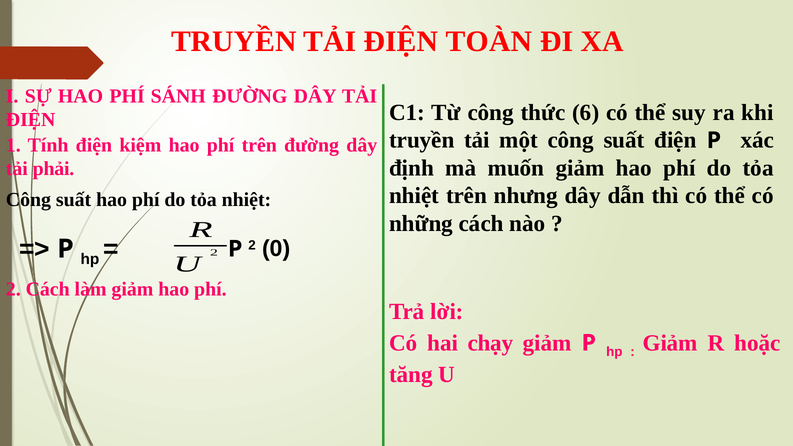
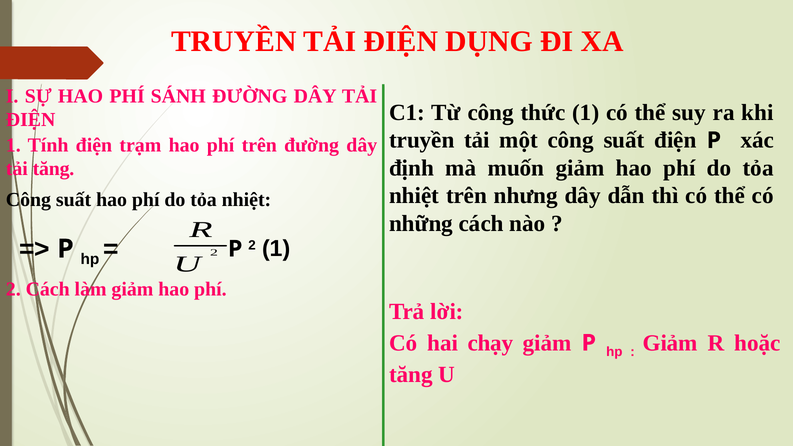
TOÀN: TOÀN -> DỤNG (489, 41)
thức 6: 6 -> 1 (586, 113)
kiệm: kiệm -> trạm (140, 145)
tải phải: phải -> tăng (54, 169)
2 0: 0 -> 1 (276, 249)
